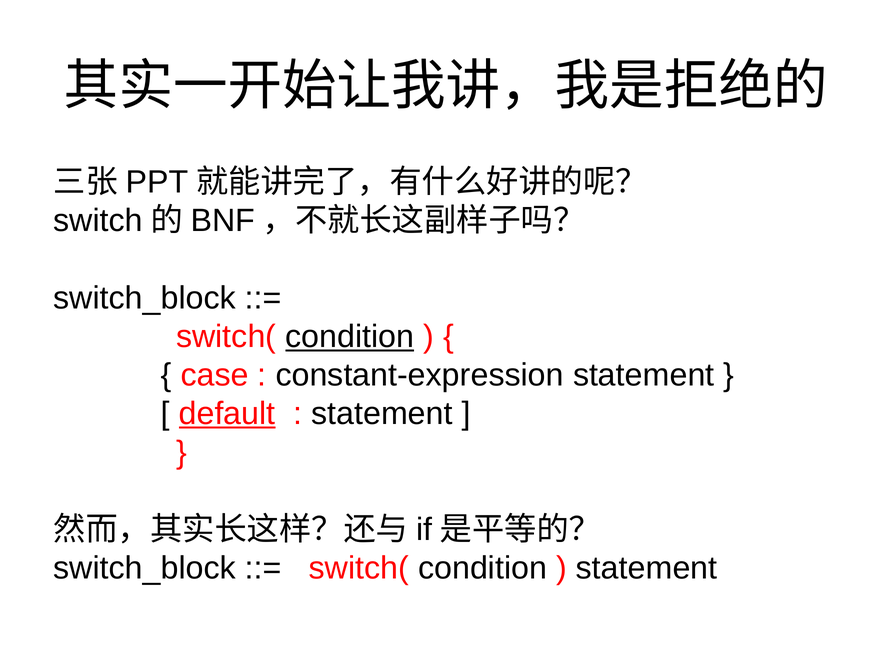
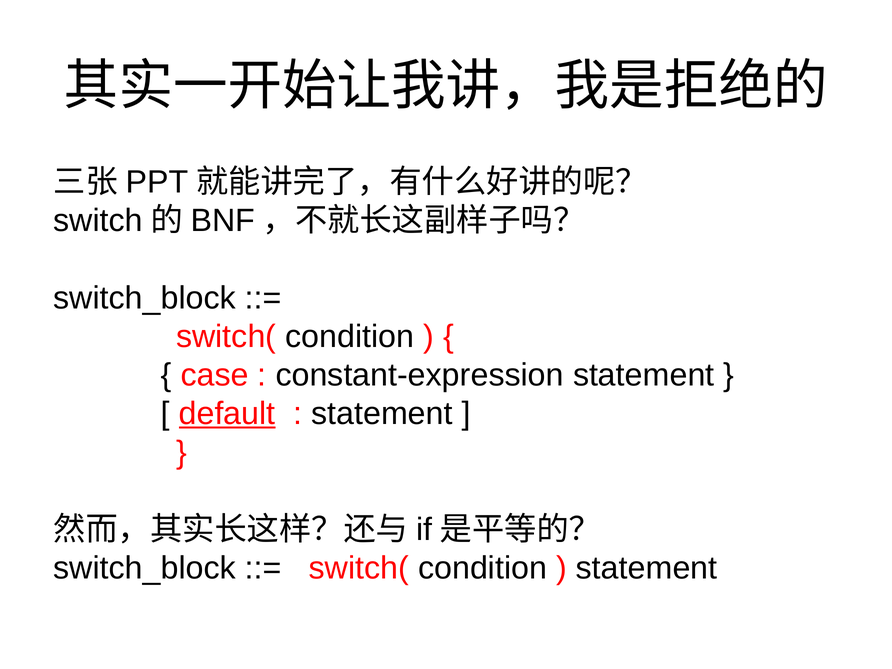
condition underline: present -> none (350, 337)
